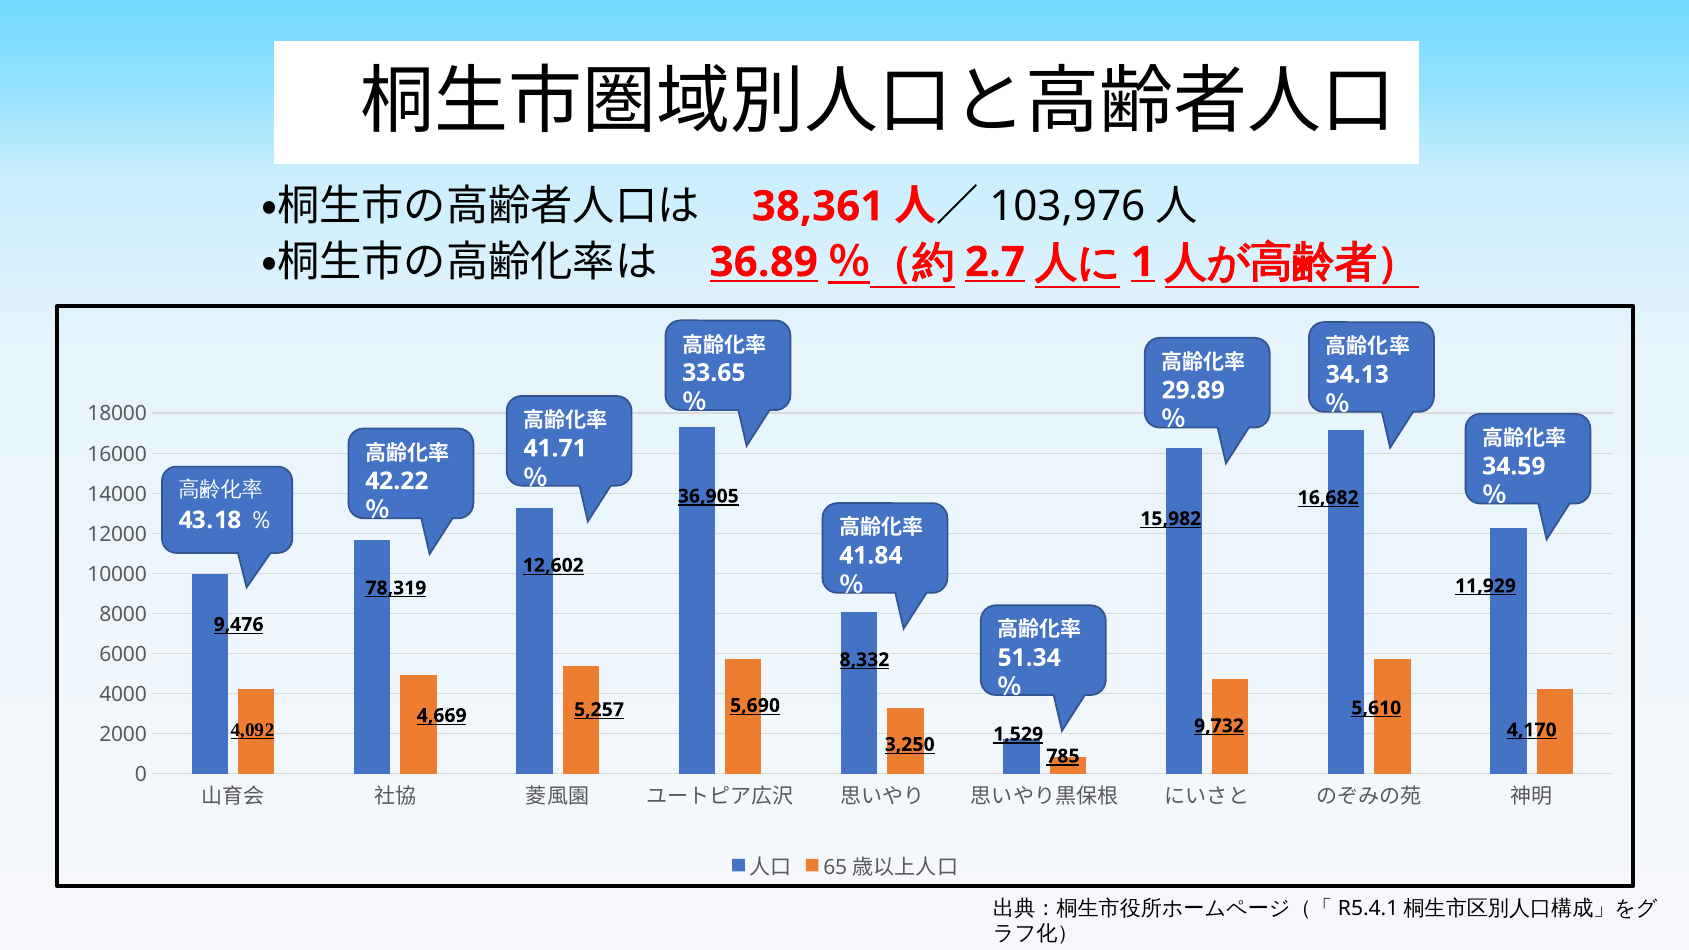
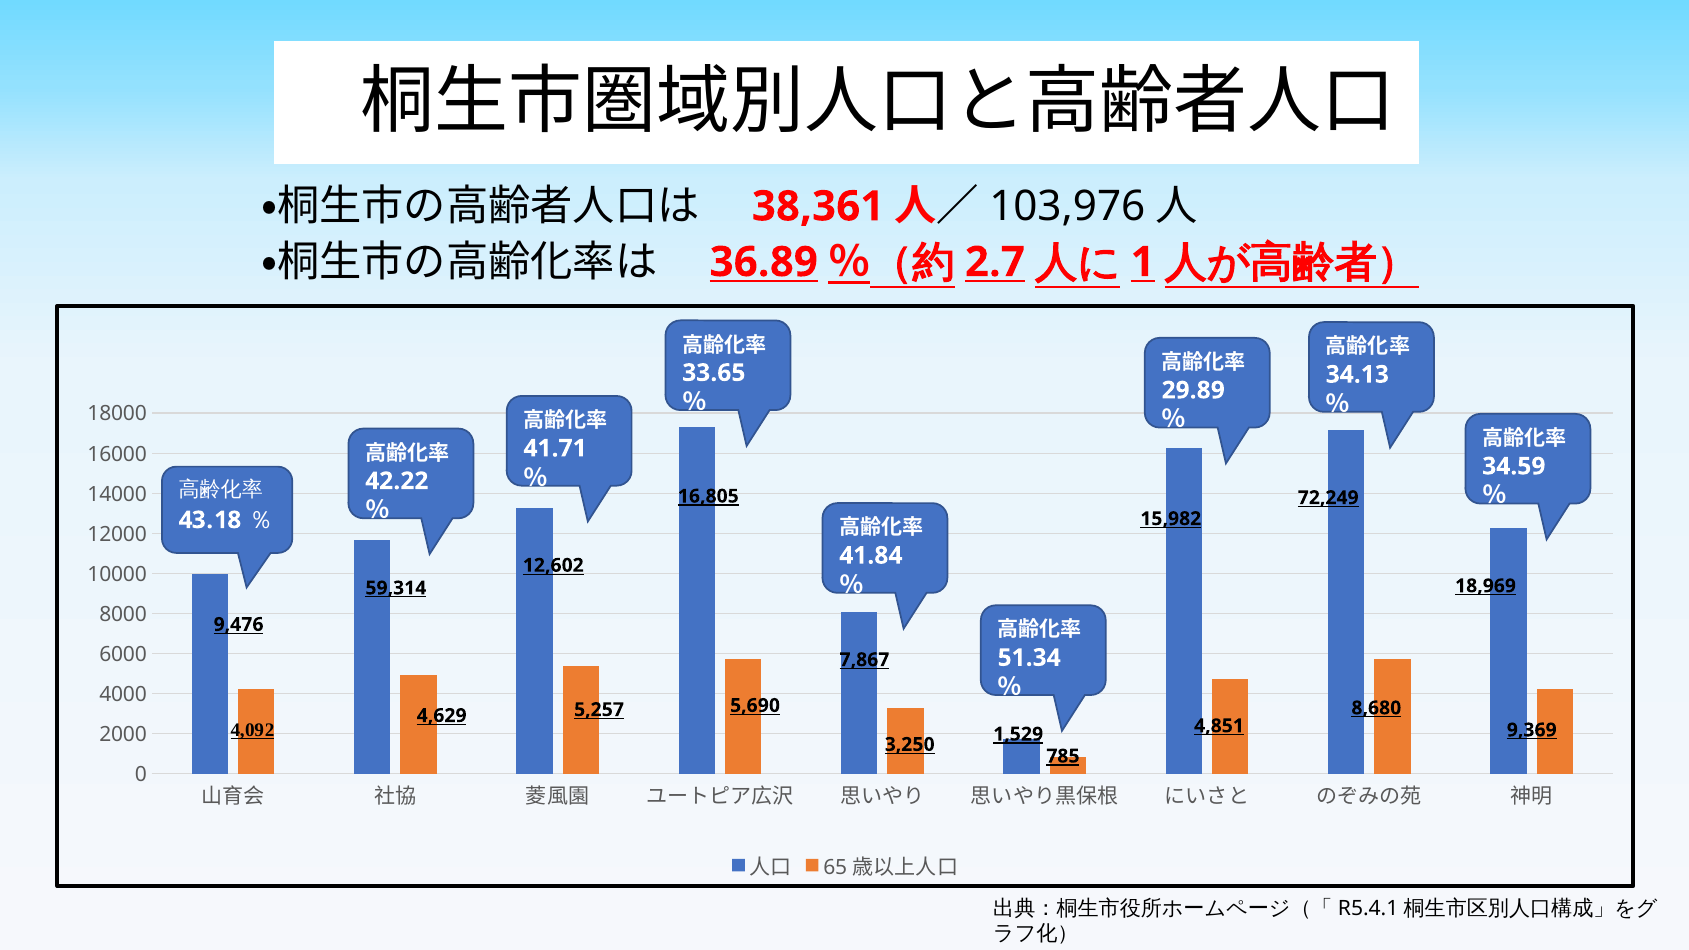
36,905: 36,905 -> 16,805 (708, 496)
16,682: 16,682 -> 72,249 (1328, 498)
11,929: 11,929 -> 18,969 (1486, 586)
78,319: 78,319 -> 59,314 (396, 588)
8,332: 8,332 -> 7,867 (864, 660)
5,610: 5,610 -> 8,680 (1376, 708)
4,669: 4,669 -> 4,629 (442, 716)
9,732: 9,732 -> 4,851 (1219, 726)
4,170: 4,170 -> 9,369 (1532, 730)
